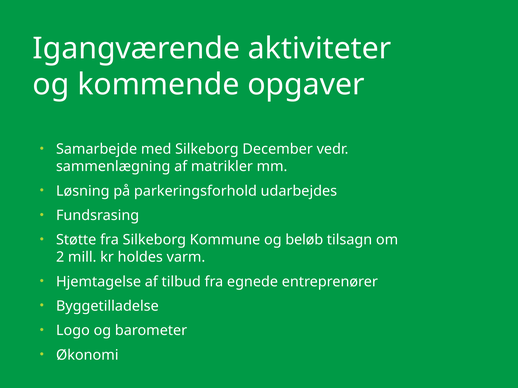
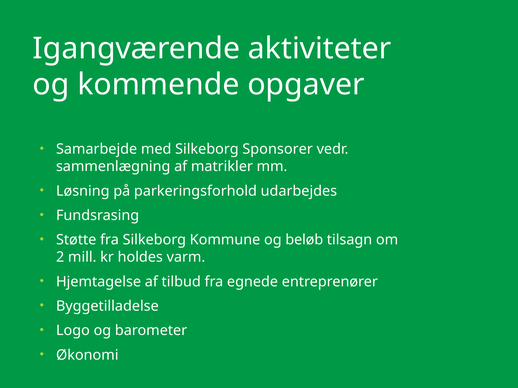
December: December -> Sponsorer (278, 149)
